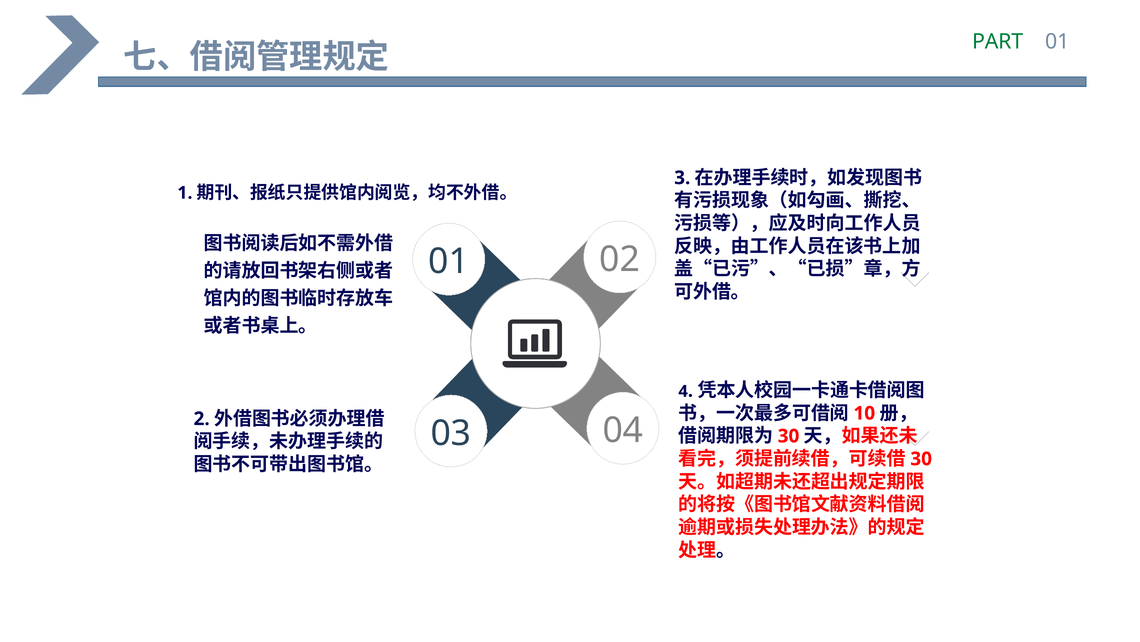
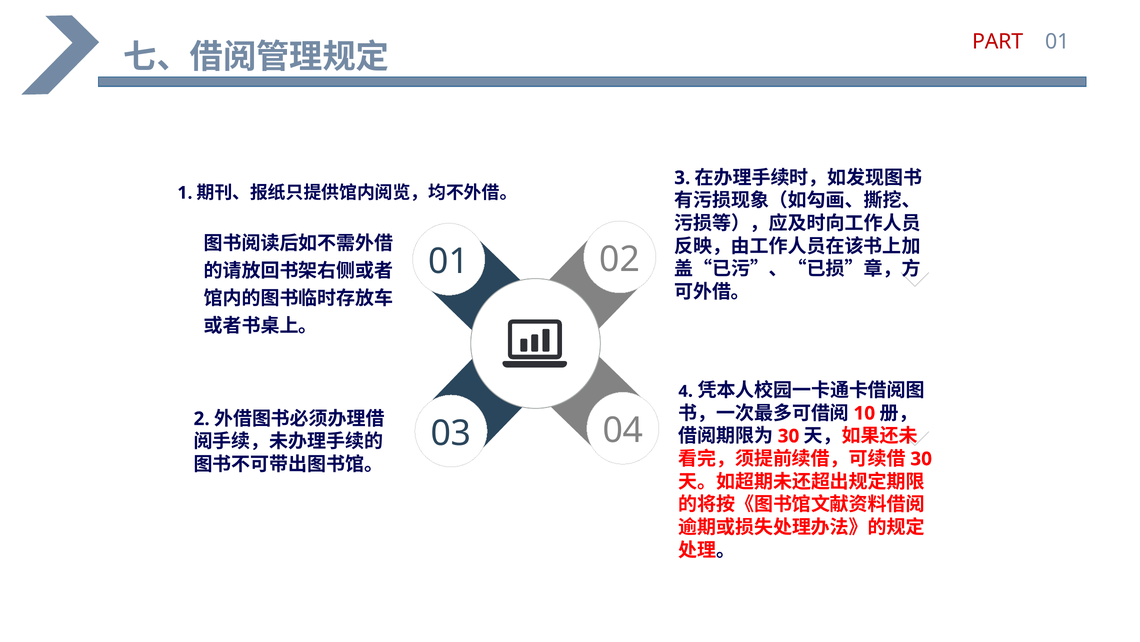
PART colour: green -> red (998, 42)
